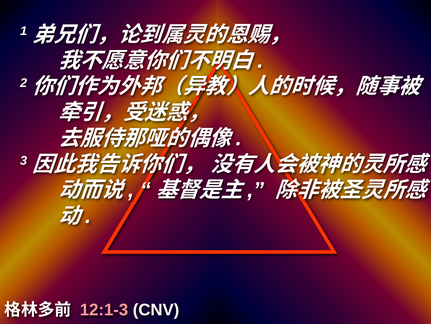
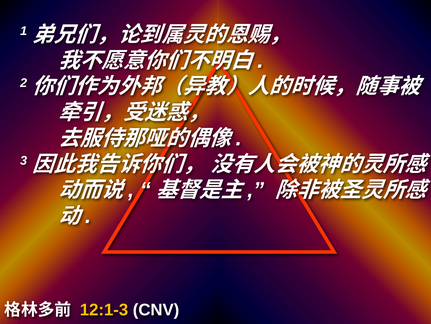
12:1-3 colour: pink -> yellow (104, 309)
